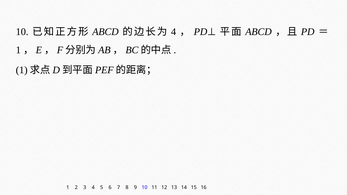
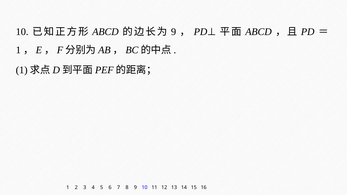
4: 4 -> 9 (174, 32)
